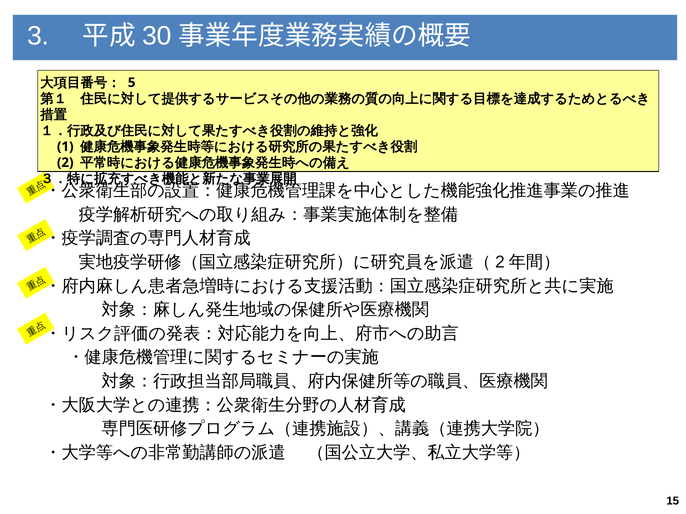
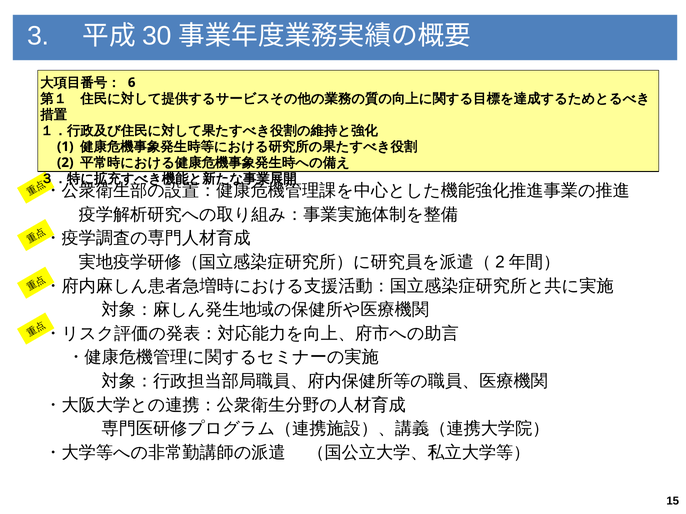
5: 5 -> 6 (132, 83)
